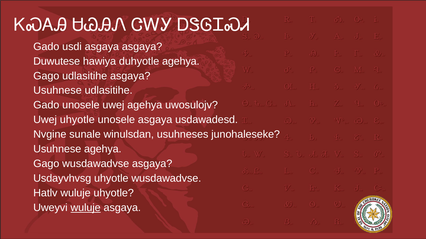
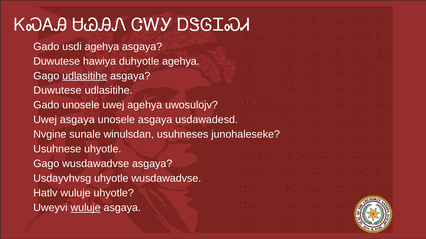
usdi asgaya: asgaya -> agehya (102, 47)
udlasitihe underline: none -> present (85, 76)
Usuhnese: Usuhnese -> Duwutese (57, 91)
Uwej uhyotle: uhyotle -> asgaya (77, 120)
Usuhnese agehya: agehya -> uhyotle (103, 149)
